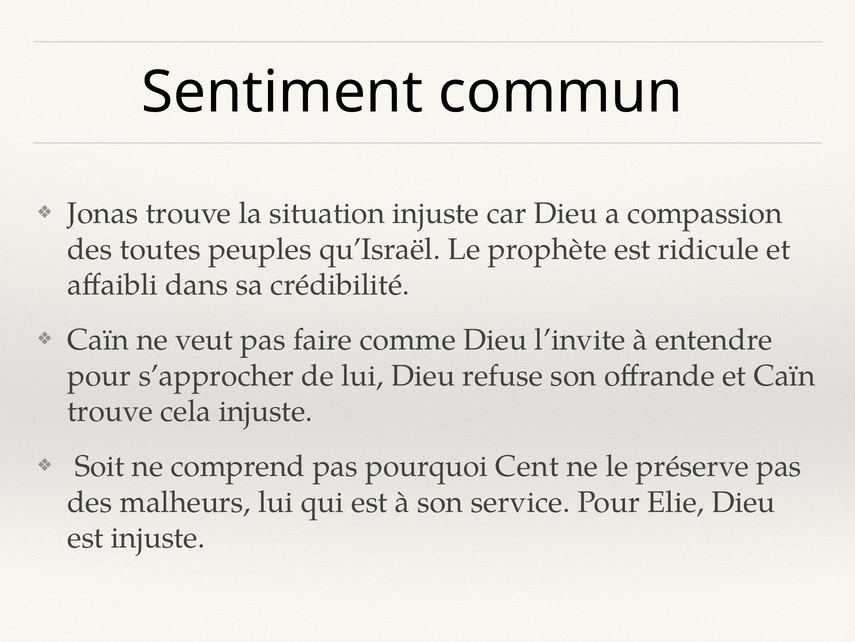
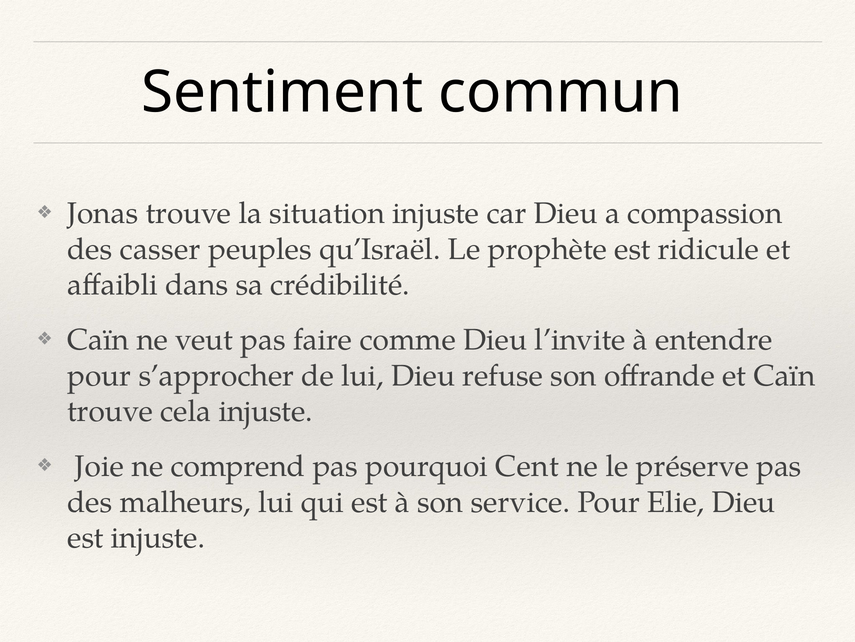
toutes: toutes -> casser (160, 249)
Soit: Soit -> Joie (99, 466)
